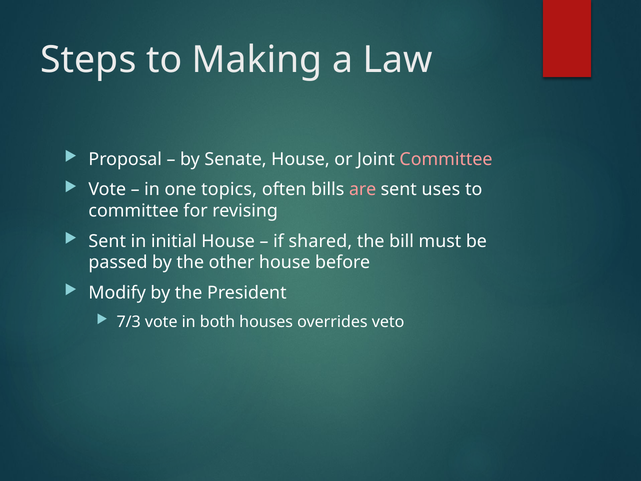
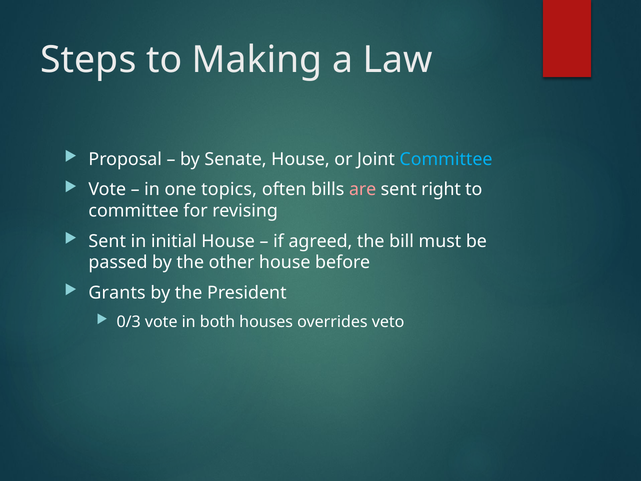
Committee colour: pink -> light blue (446, 159)
uses: uses -> right (441, 189)
shared: shared -> agreed (320, 241)
Modify: Modify -> Grants (117, 293)
7/3: 7/3 -> 0/3 (129, 322)
